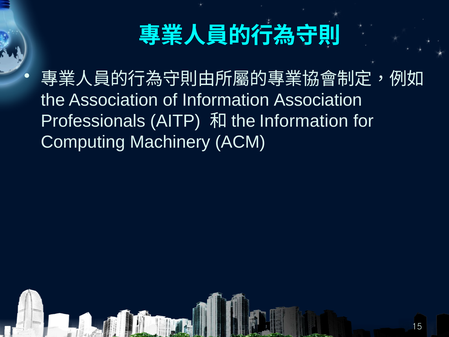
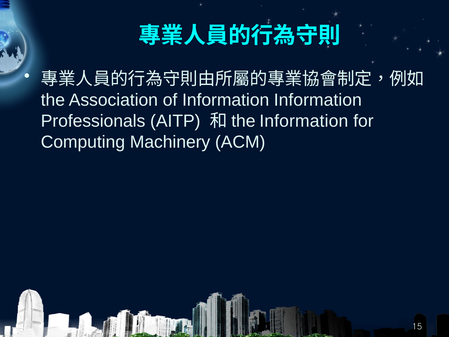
Information Association: Association -> Information (318, 100)
